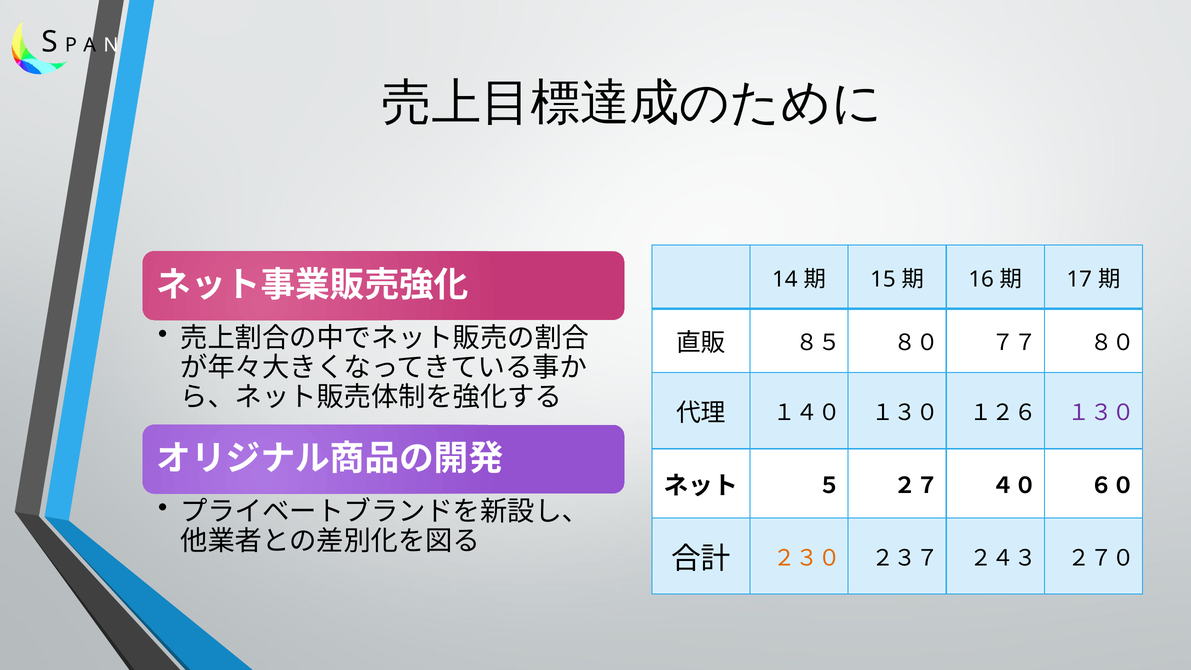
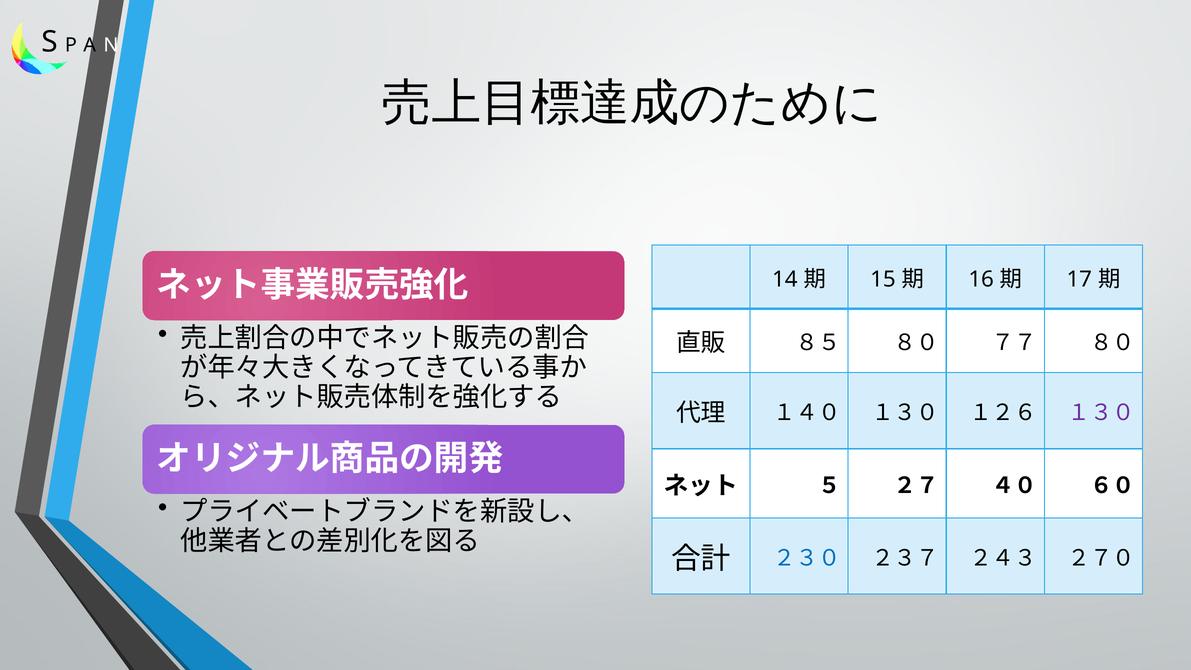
２３０ colour: orange -> blue (807, 558)
